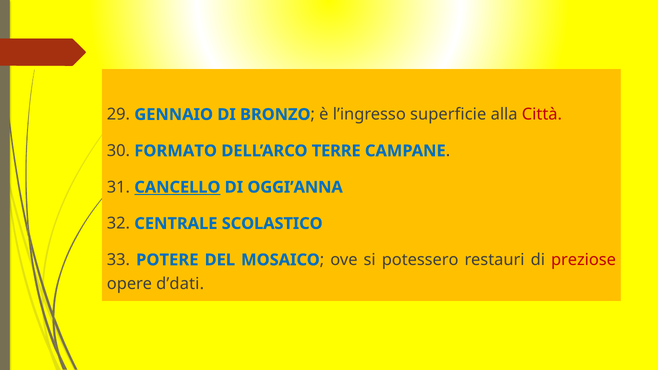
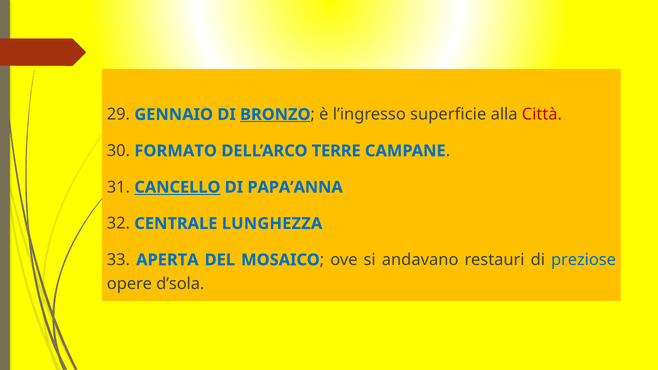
BRONZO underline: none -> present (275, 115)
OGGI’ANNA: OGGI’ANNA -> PAPA’ANNA (295, 187)
SCOLASTICO: SCOLASTICO -> LUNGHEZZA (272, 224)
POTERE: POTERE -> APERTA (167, 260)
potessero: potessero -> andavano (420, 260)
preziose colour: red -> blue (583, 260)
d’dati: d’dati -> d’sola (180, 284)
